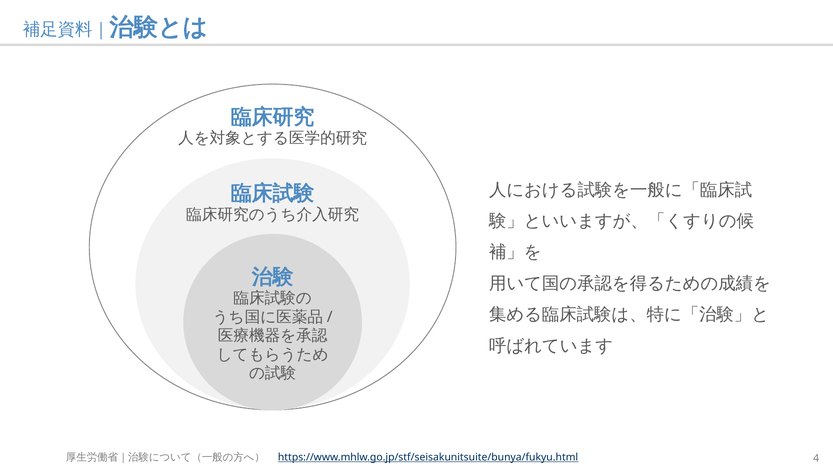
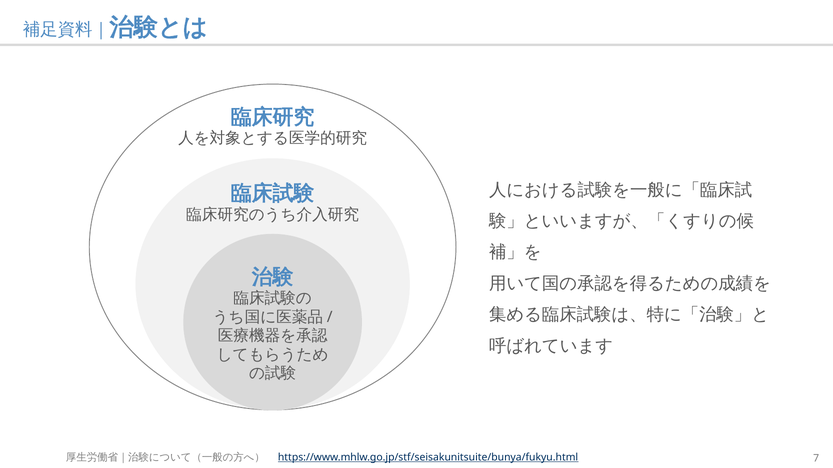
4: 4 -> 7 (816, 459)
